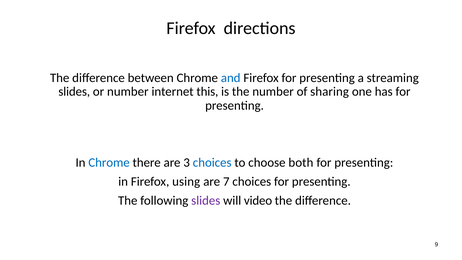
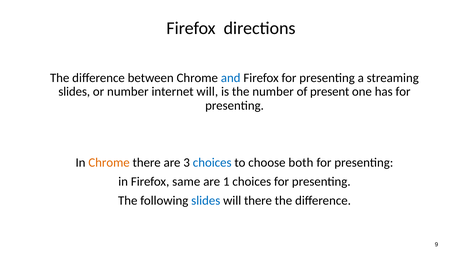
internet this: this -> will (207, 92)
sharing: sharing -> present (330, 92)
Chrome colour: blue -> orange (109, 162)
using: using -> same (186, 181)
7: 7 -> 1 (226, 181)
slides colour: purple -> blue (206, 200)
will video: video -> there (258, 200)
